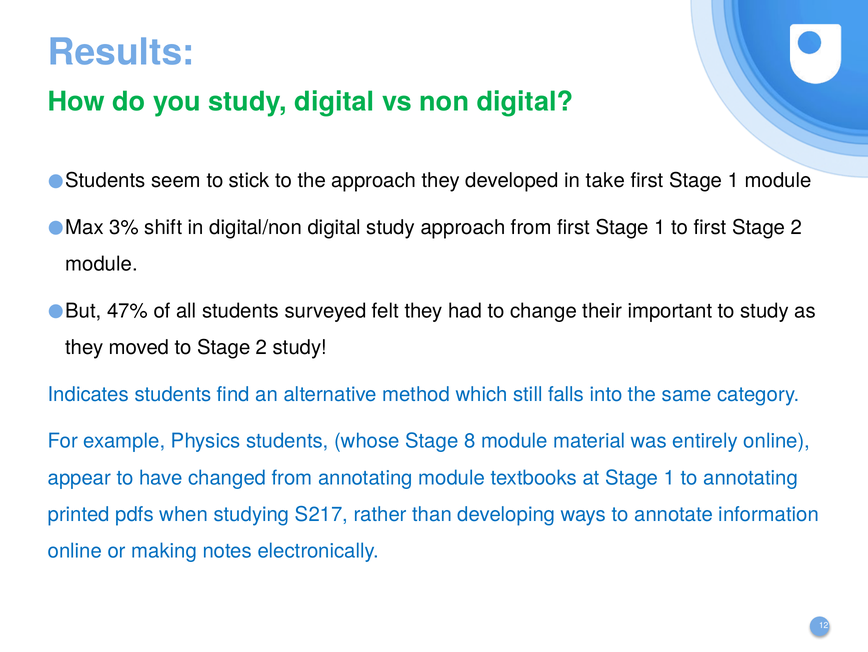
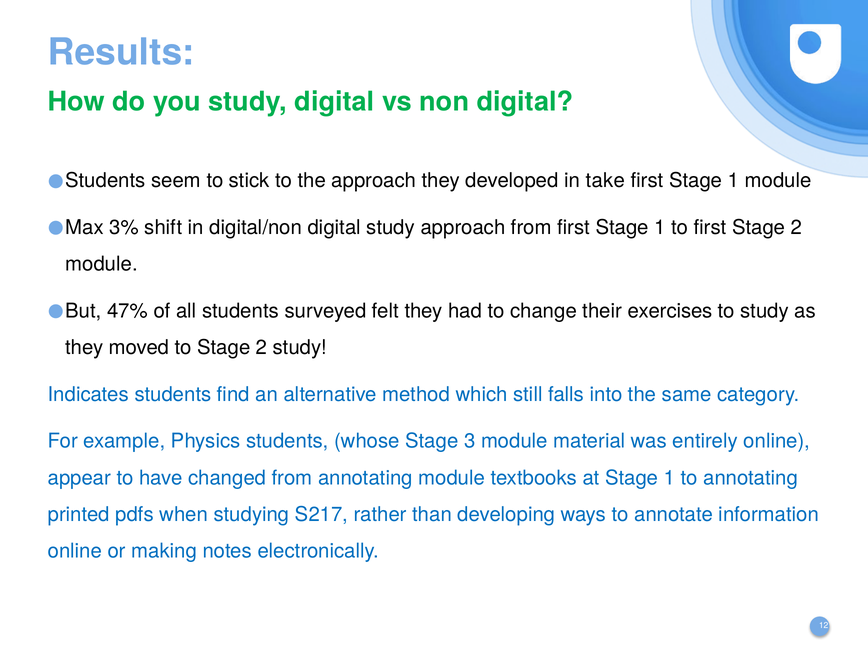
important: important -> exercises (670, 310)
8: 8 -> 3 (470, 441)
